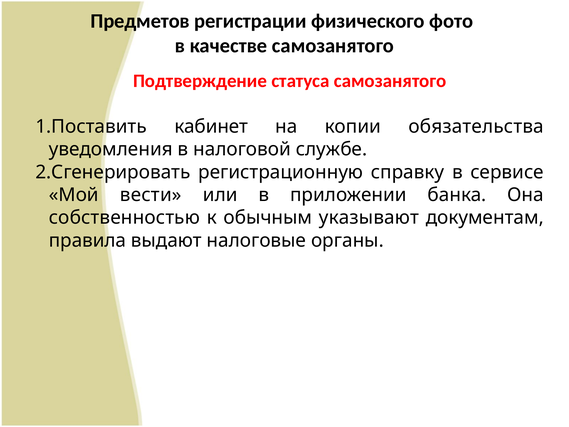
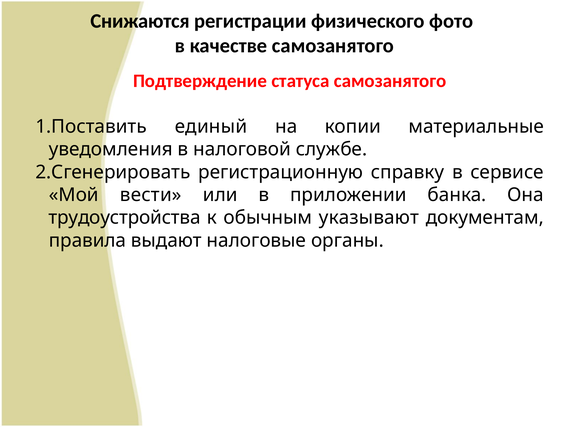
Предметов: Предметов -> Снижаются (140, 21)
кабинет: кабинет -> единый (211, 127)
обязательства: обязательства -> материальные (476, 127)
собственностью: собственностью -> трудоустройства (125, 218)
